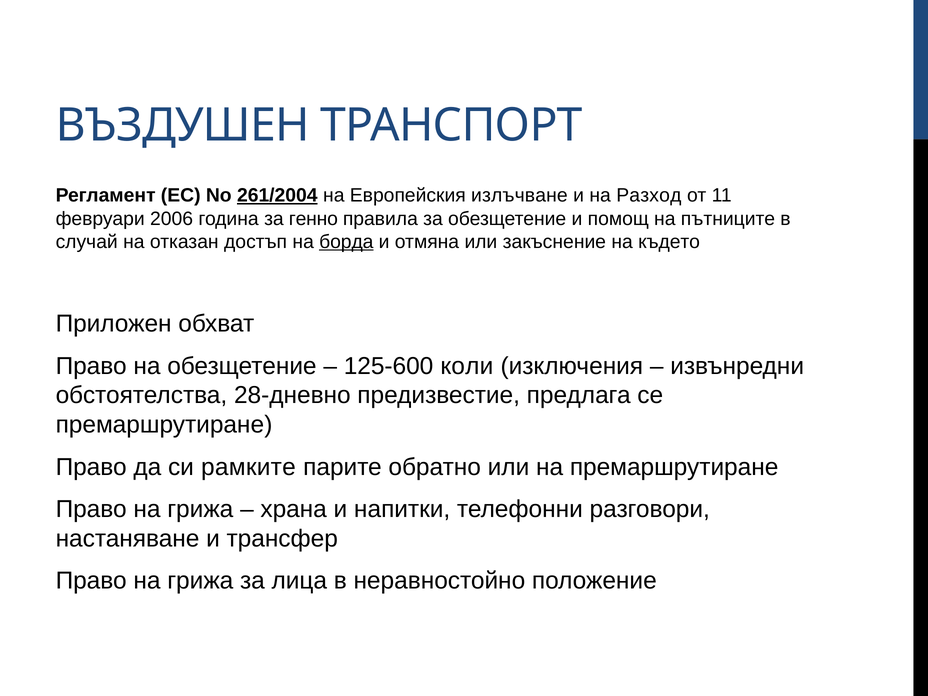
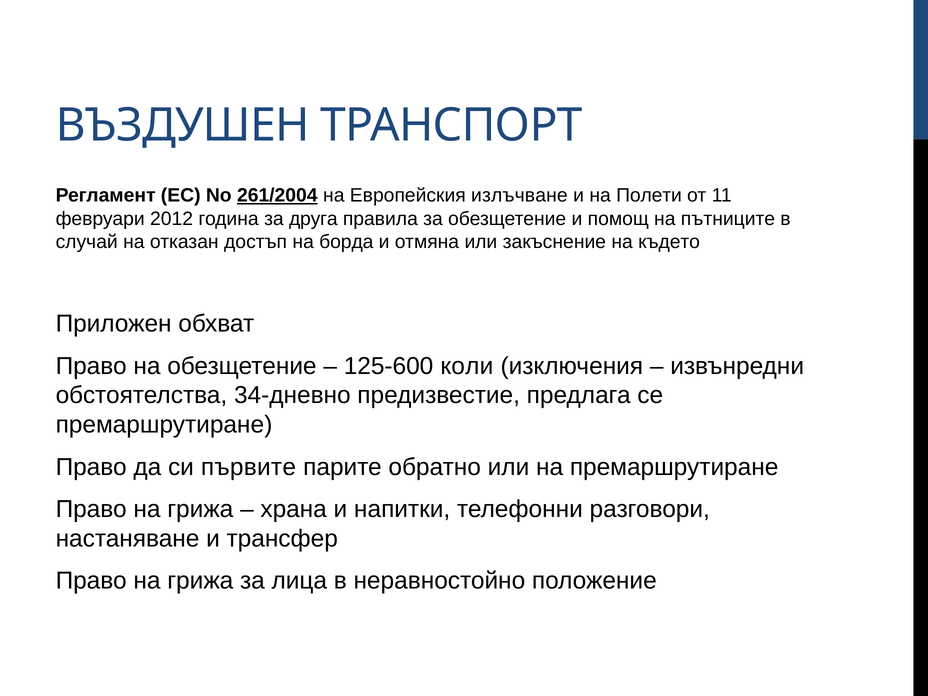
Разход: Разход -> Полети (649, 195)
2006: 2006 -> 2012 (172, 219)
генно: генно -> друга (313, 219)
борда underline: present -> none (346, 242)
28-дневно: 28-дневно -> 34-дневно (292, 395)
рамките: рамките -> първите (248, 467)
